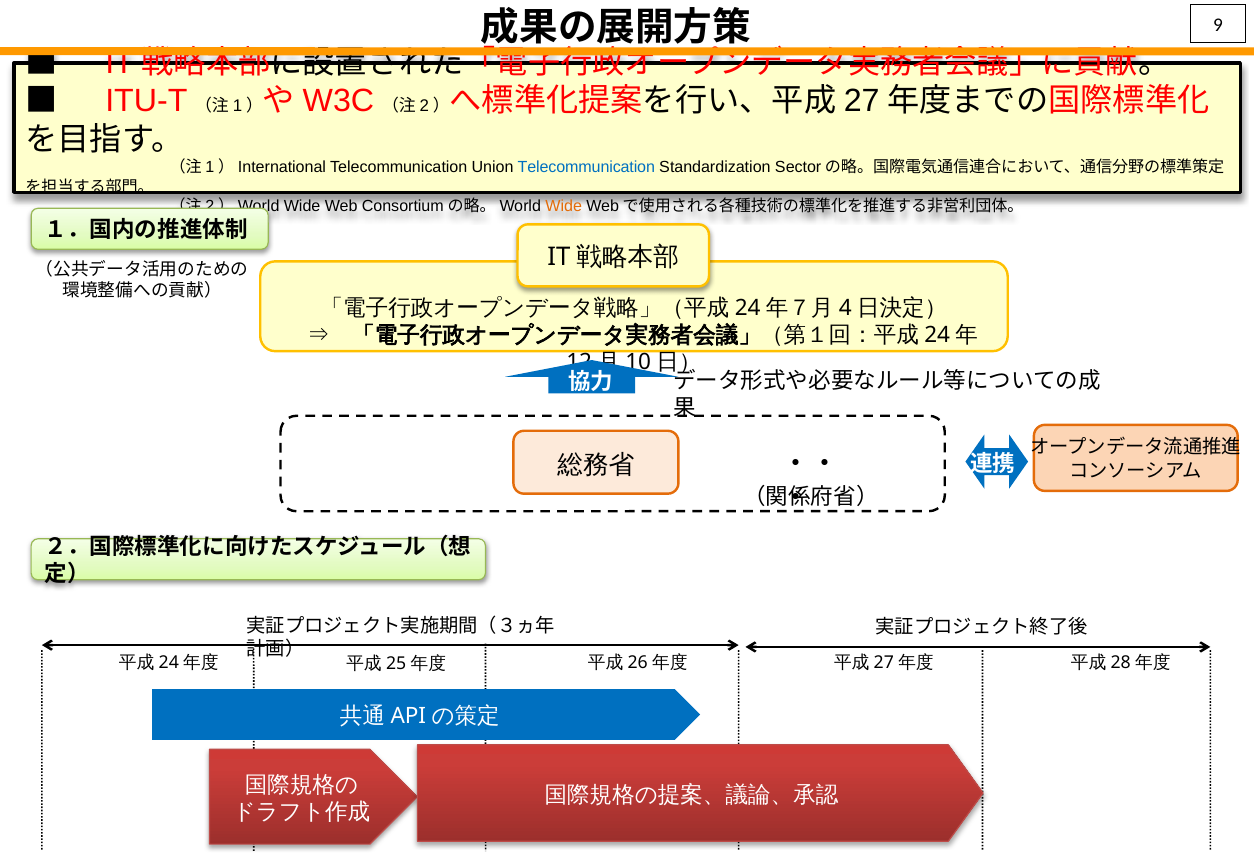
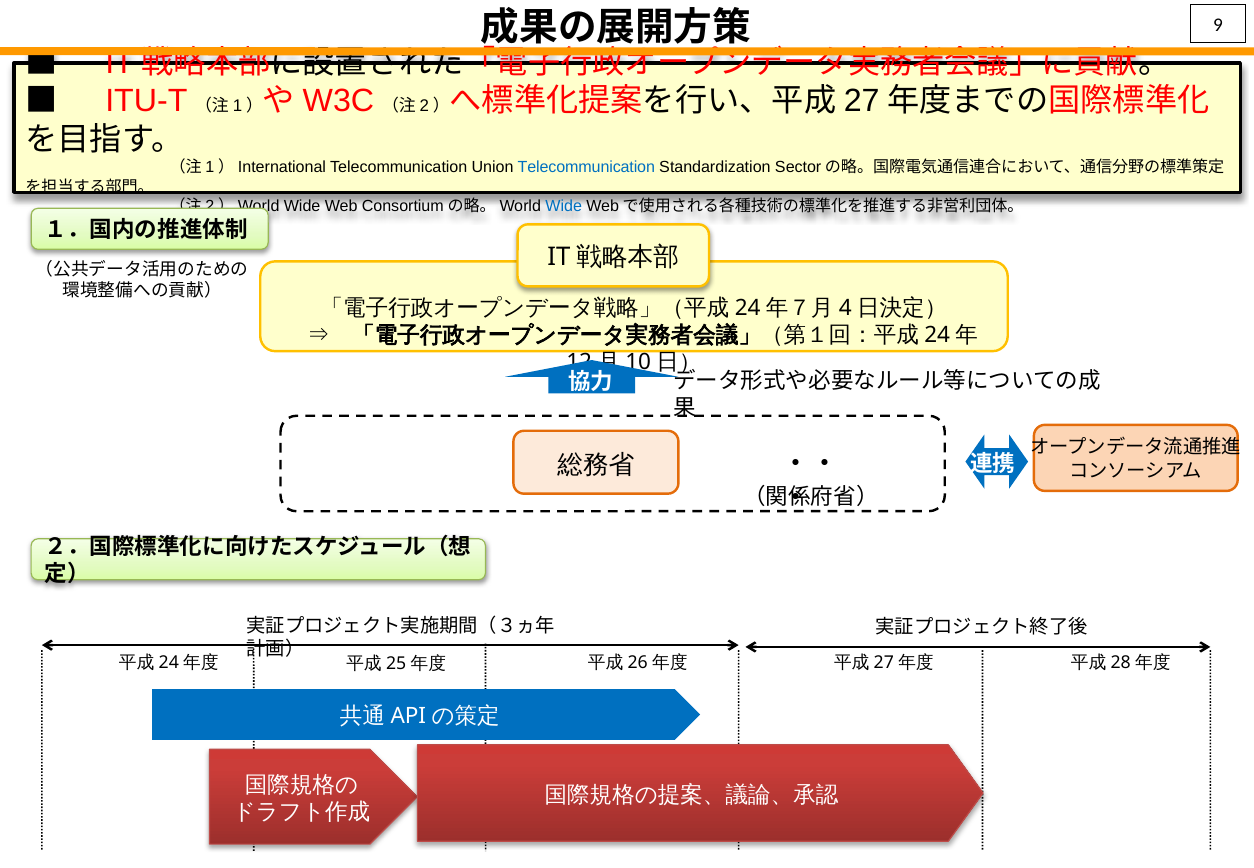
Wide colour: orange -> blue (564, 206)
